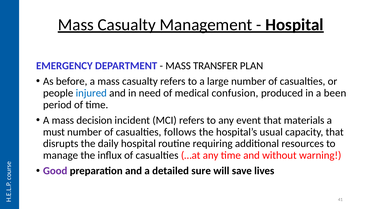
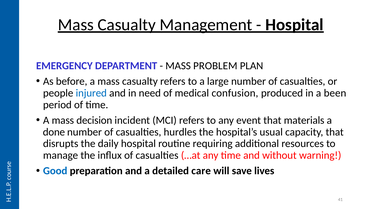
TRANSFER: TRANSFER -> PROBLEM (215, 66)
must: must -> done (54, 132)
follows: follows -> hurdles (180, 132)
Good colour: purple -> blue (55, 171)
sure: sure -> care (201, 171)
